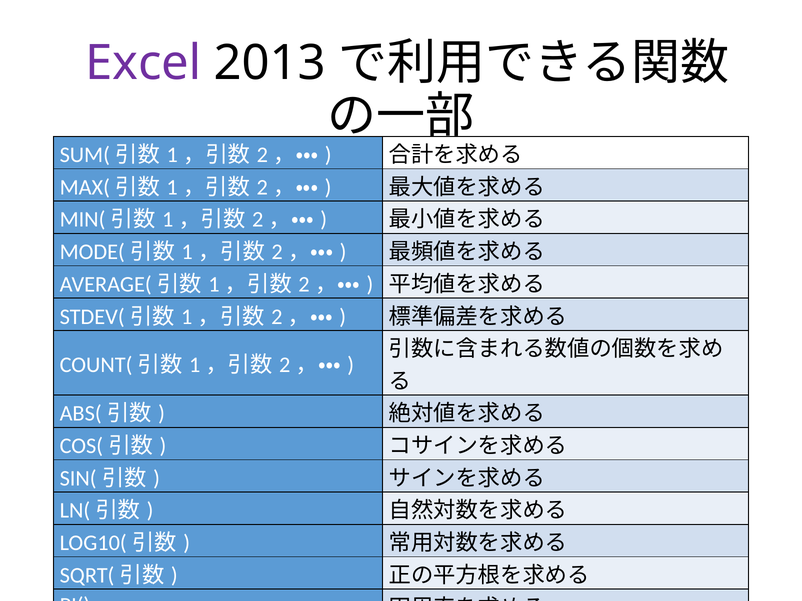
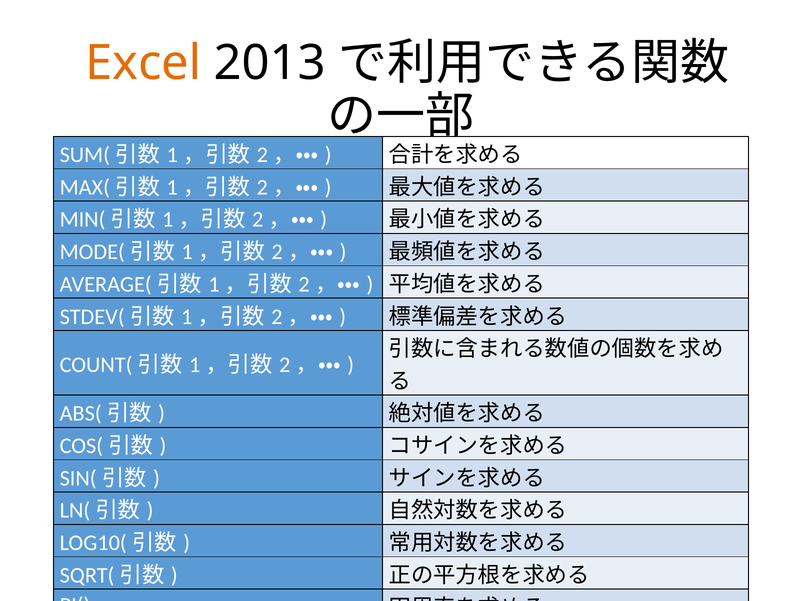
Excel colour: purple -> orange (143, 63)
